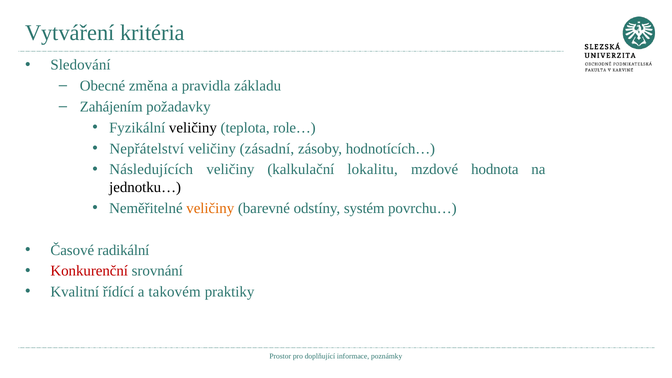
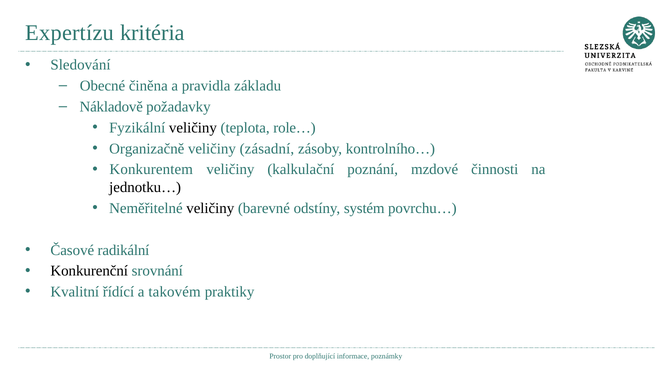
Vytváření: Vytváření -> Expertízu (70, 33)
změna: změna -> činěna (148, 86)
Zahájením: Zahájením -> Nákladově (111, 107)
Nepřátelství: Nepřátelství -> Organizačně (147, 149)
hodnotících…: hodnotících… -> kontrolního… (390, 149)
Následujících: Následujících -> Konkurentem (151, 170)
lokalitu: lokalitu -> poznání (373, 170)
hodnota: hodnota -> činnosti (495, 170)
veličiny colour: orange -> black (210, 208)
Konkurenční colour: red -> black (89, 271)
